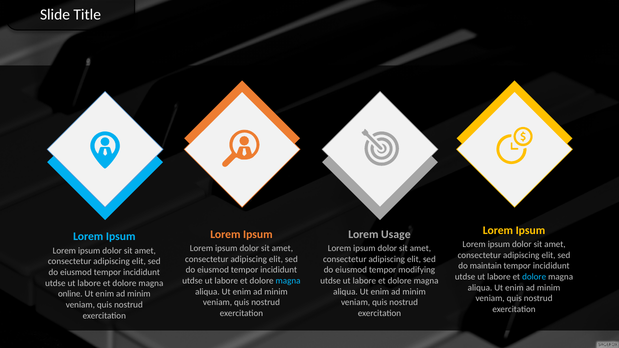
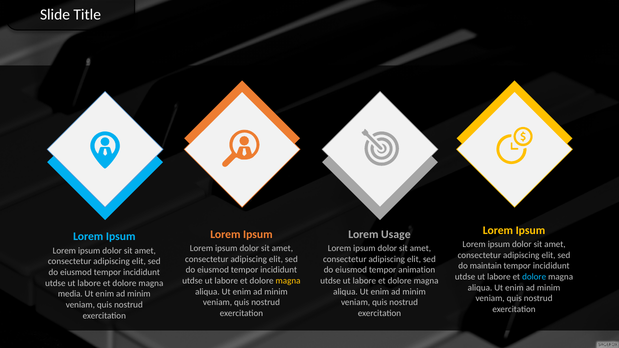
modifying: modifying -> animation (417, 270)
magna colour: light blue -> yellow (288, 281)
online: online -> media (70, 294)
